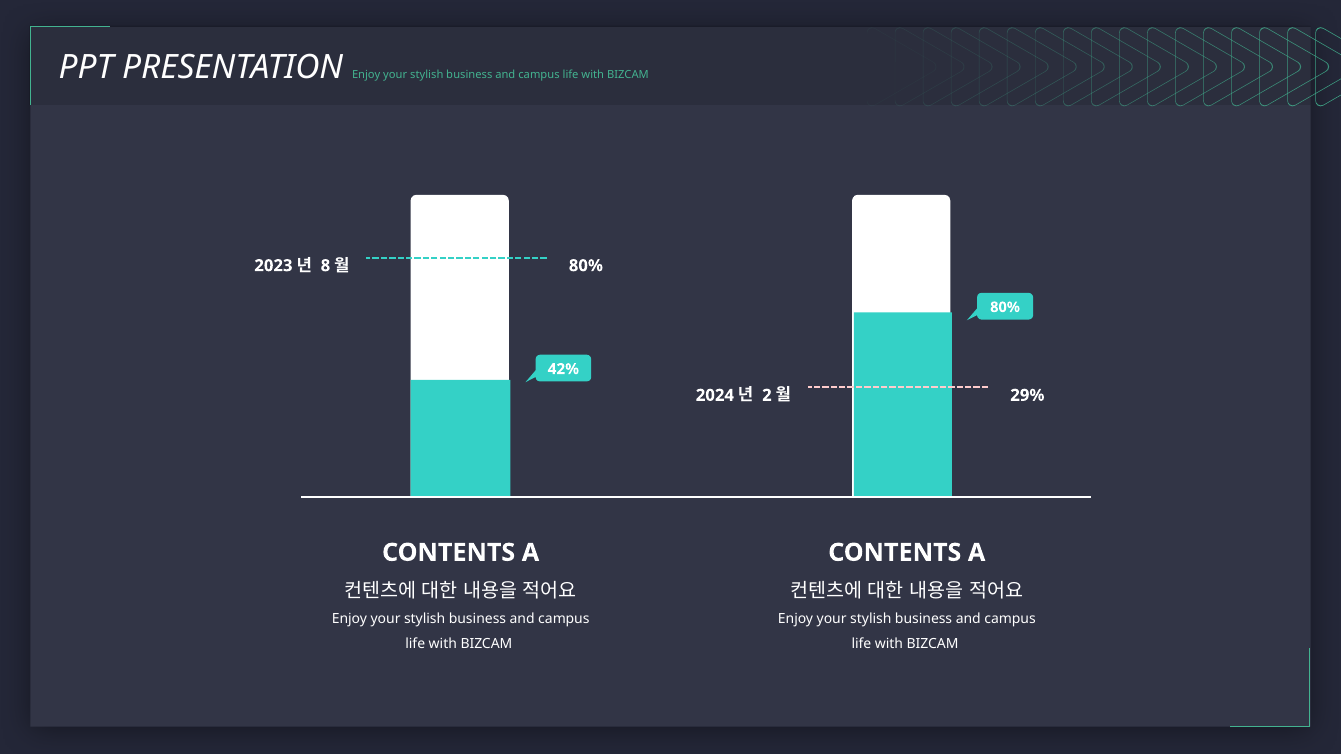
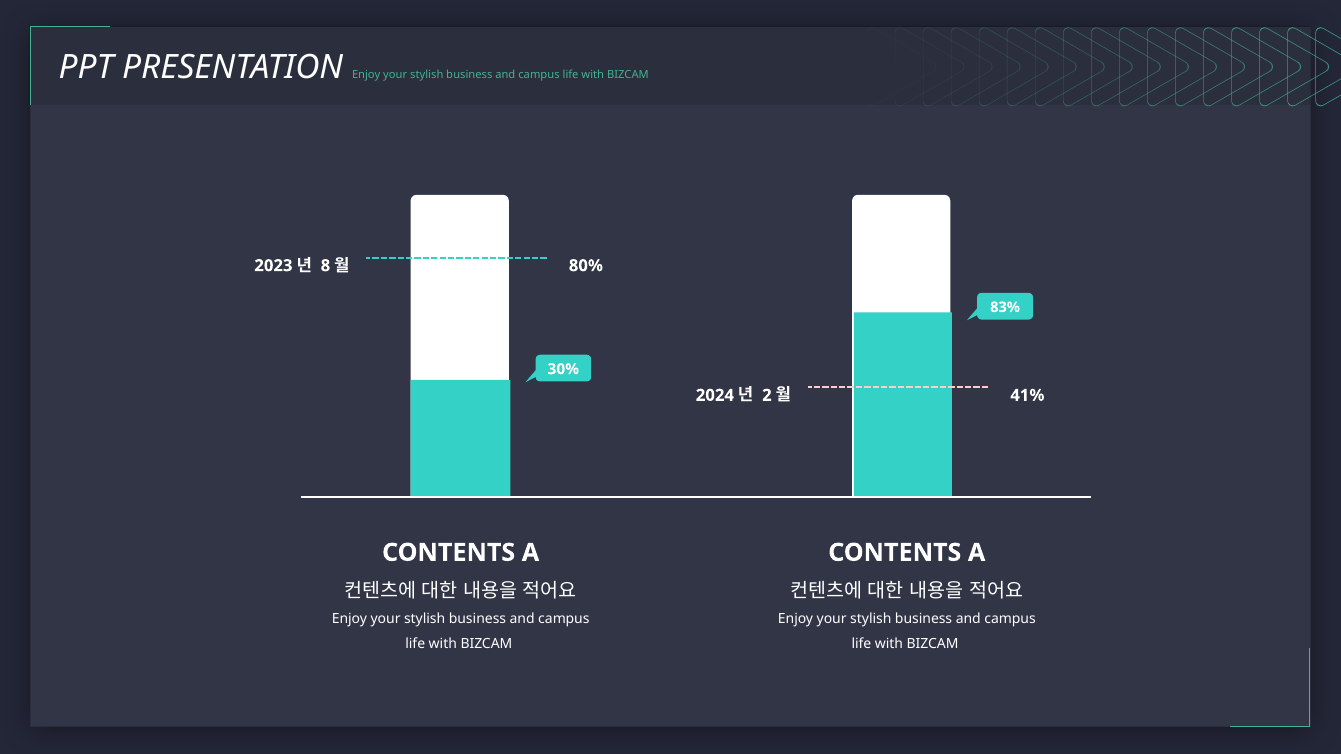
80%: 80% -> 83% (1005, 307)
42%: 42% -> 30% (563, 369)
29%: 29% -> 41% (1027, 395)
